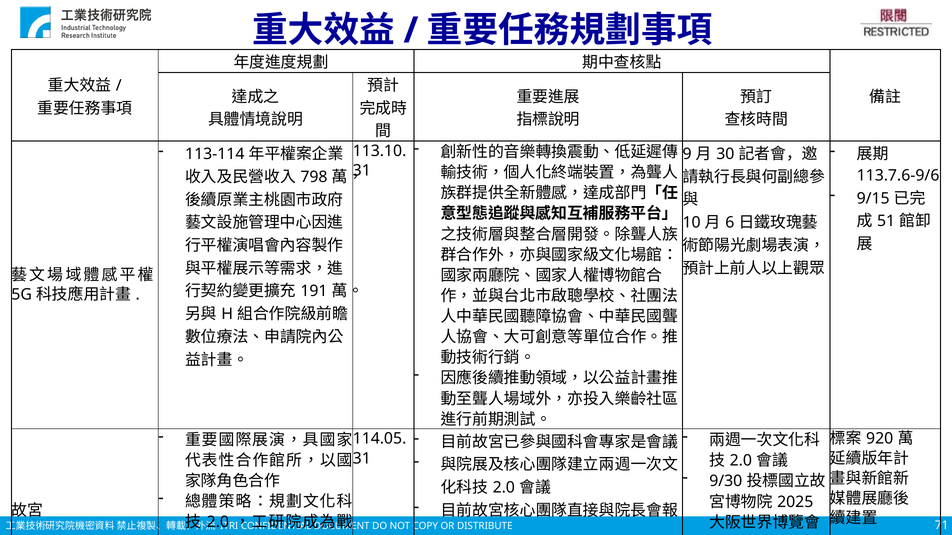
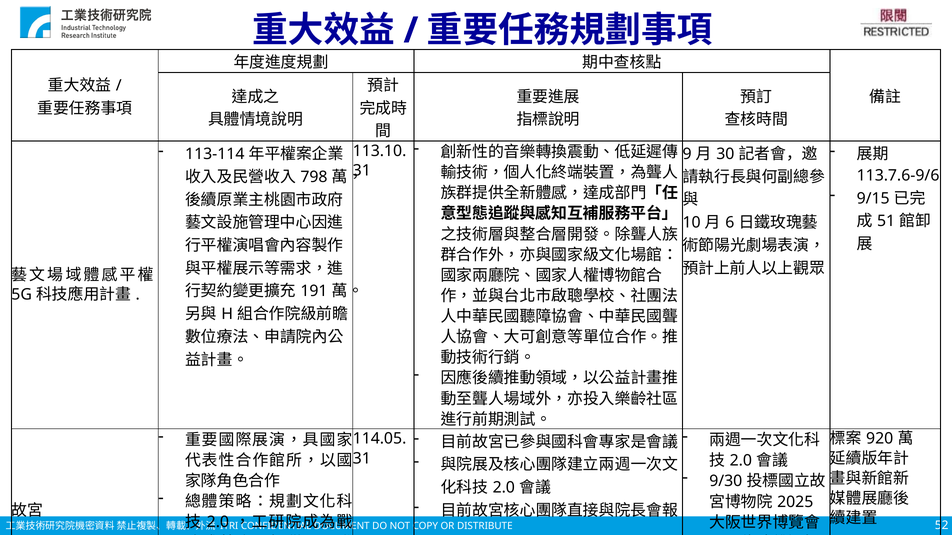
71: 71 -> 52 (942, 526)
